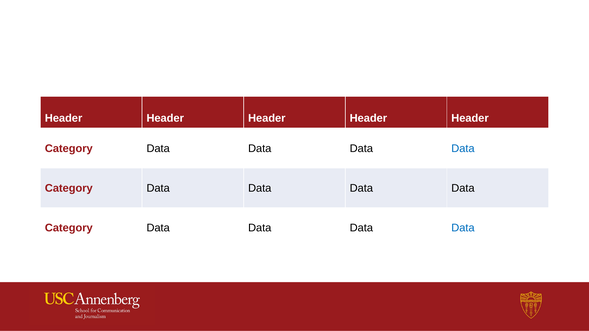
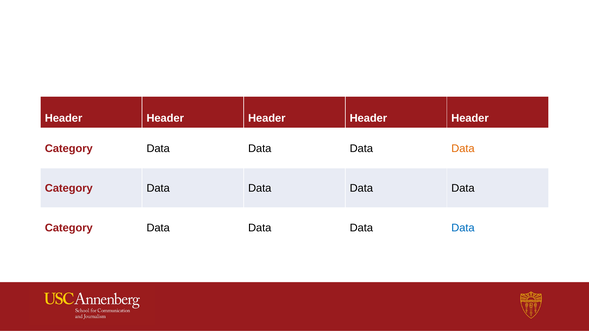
Data colour: blue -> orange (463, 149)
